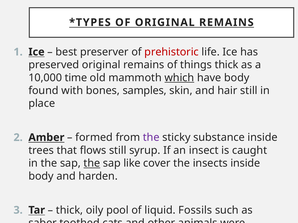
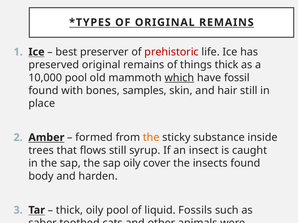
10,000 time: time -> pool (76, 78)
have body: body -> fossil (237, 78)
the colour: purple -> orange (151, 138)
the underline: present -> none (92, 164)
sap like: like -> oily (132, 164)
insects inside: inside -> found (245, 164)
